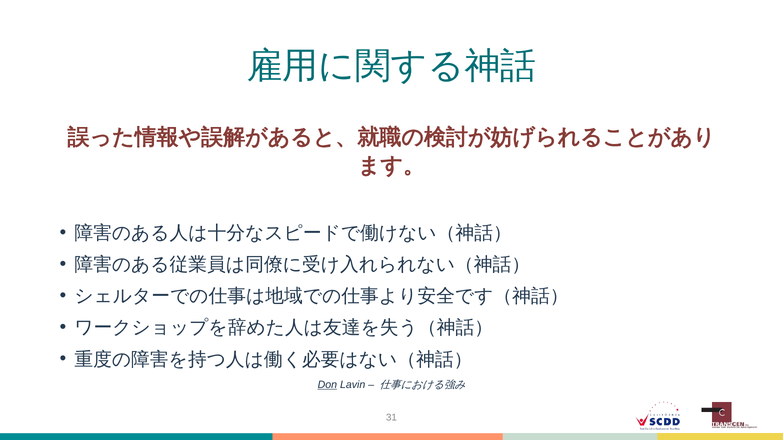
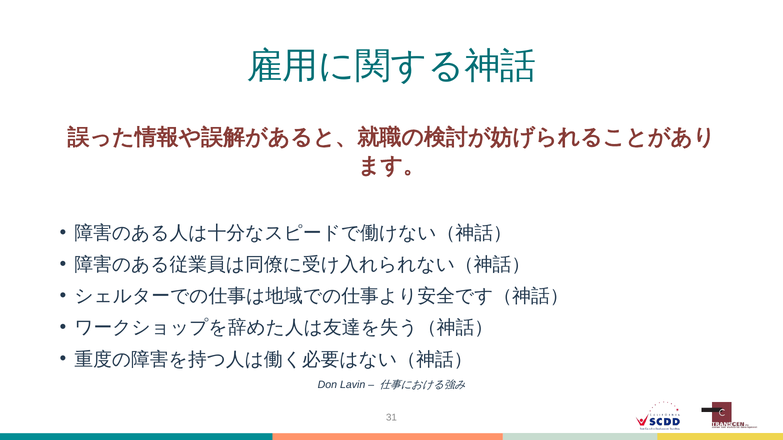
Don underline: present -> none (327, 385)
